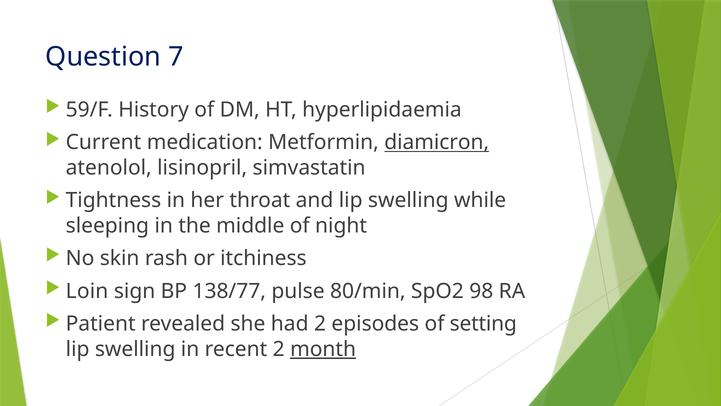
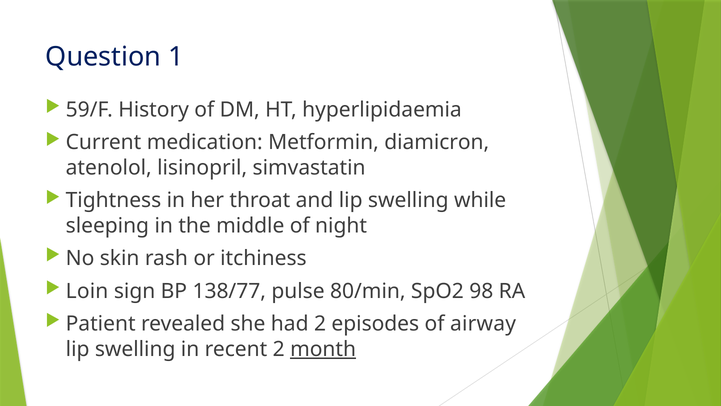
7: 7 -> 1 (176, 57)
diamicron underline: present -> none (437, 142)
setting: setting -> airway (483, 324)
